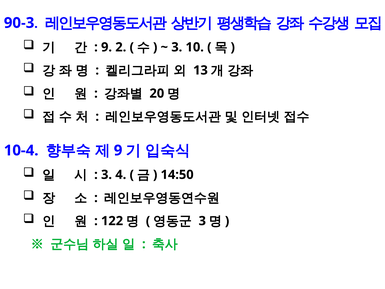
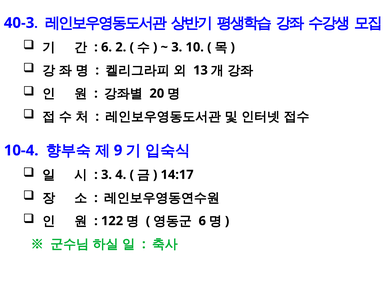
90-3: 90-3 -> 40-3 (19, 23)
9: 9 -> 6 (107, 47)
14:50: 14:50 -> 14:17 (177, 175)
3: 3 -> 6 (202, 221)
